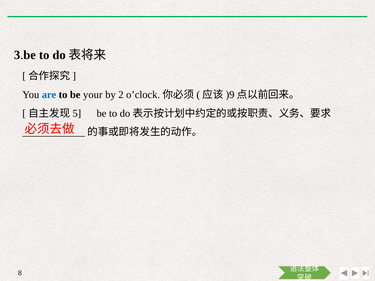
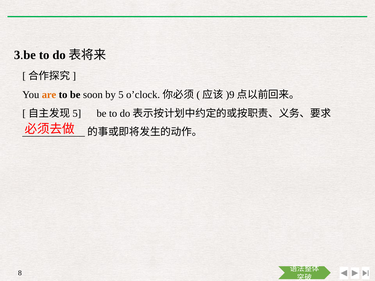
are colour: blue -> orange (49, 95)
your: your -> soon (93, 95)
2: 2 -> 5 (121, 95)
